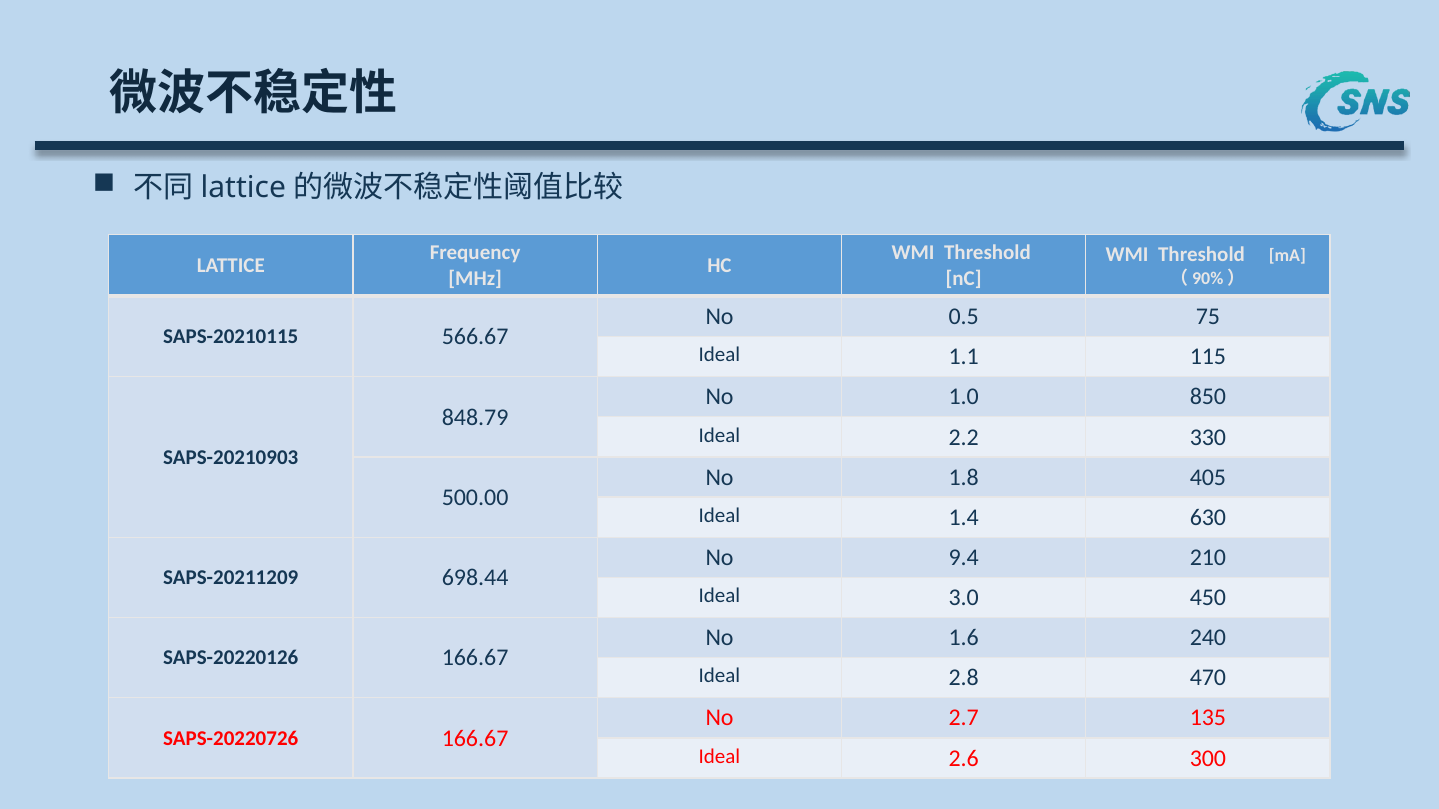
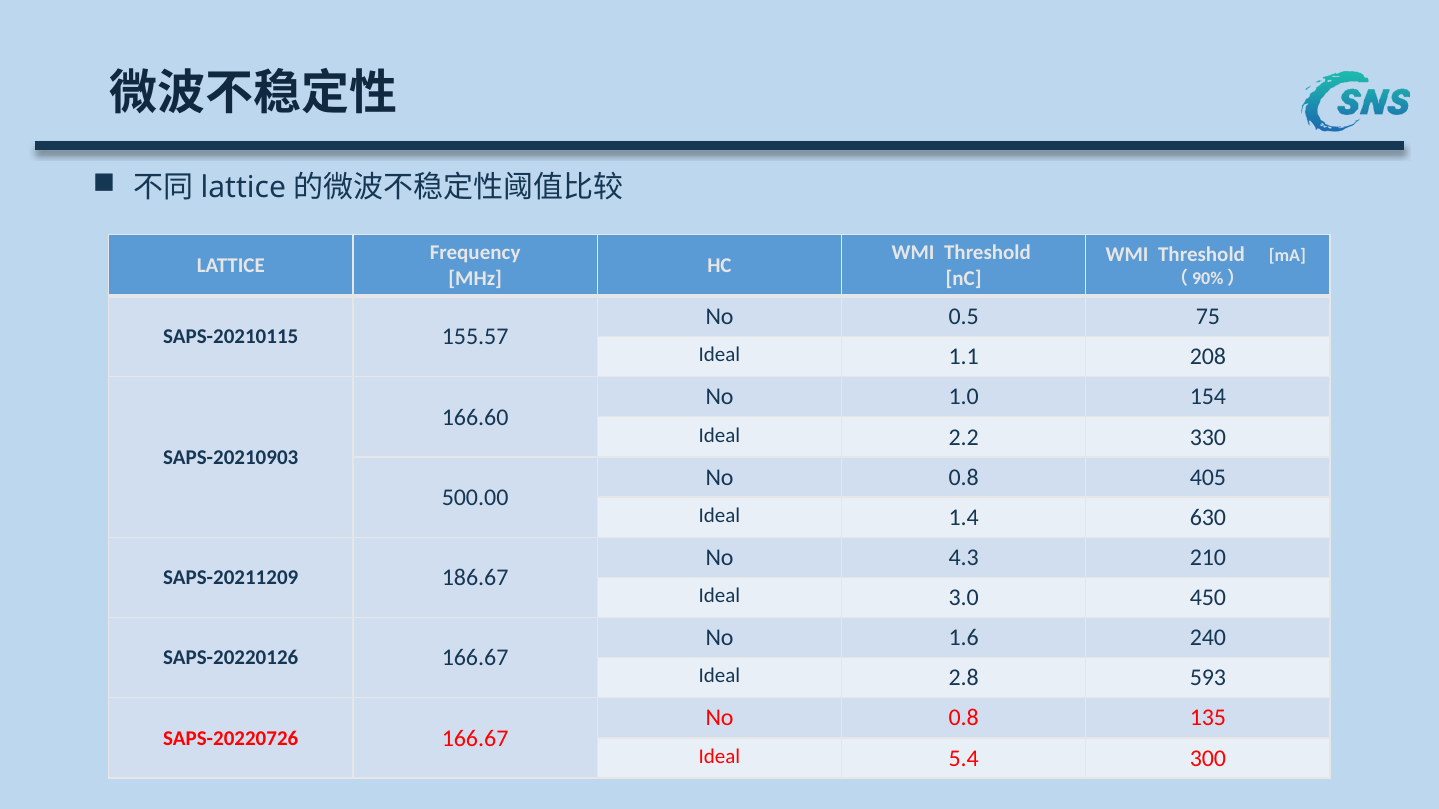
566.67: 566.67 -> 155.57 (475, 337)
115: 115 -> 208 (1208, 357)
850: 850 -> 154 (1208, 397)
848.79: 848.79 -> 166.60 (475, 417)
1.8: 1.8 -> 0.8 (964, 478)
9.4: 9.4 -> 4.3 (964, 558)
698.44: 698.44 -> 186.67 (475, 578)
470: 470 -> 593 (1208, 678)
2.7: 2.7 -> 0.8 (964, 718)
2.6: 2.6 -> 5.4 (964, 759)
